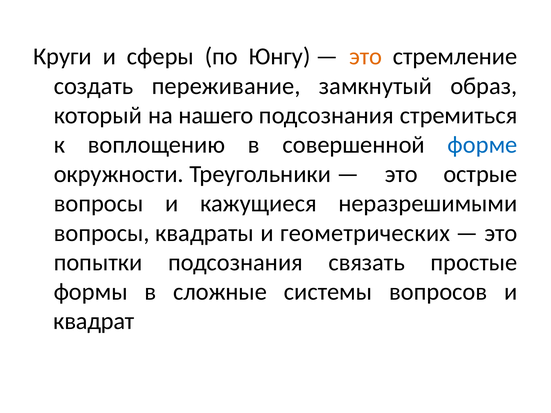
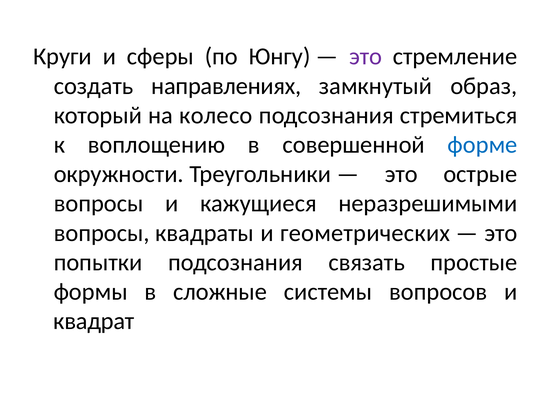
это colour: orange -> purple (366, 57)
переживание: переживание -> направлениях (226, 86)
нашего: нашего -> колесо (216, 115)
